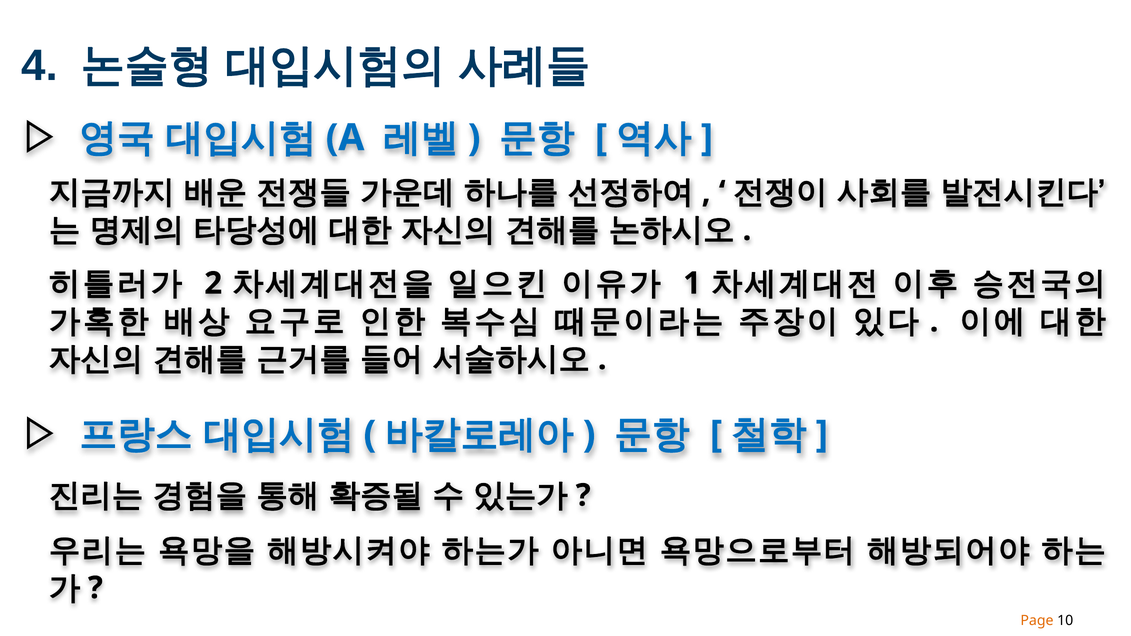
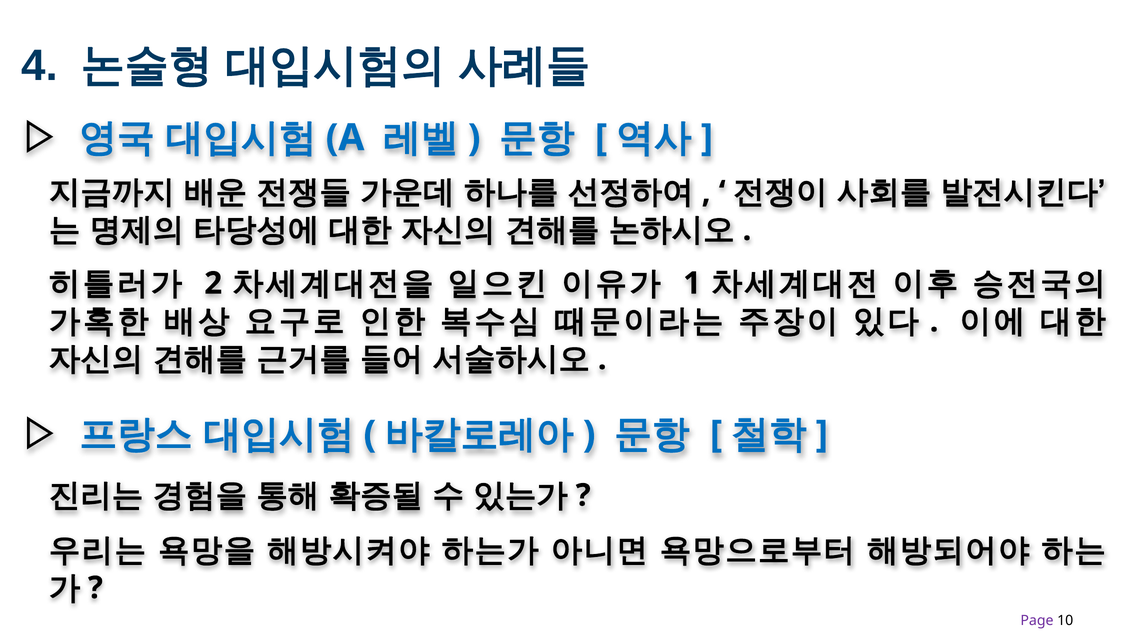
Page colour: orange -> purple (1037, 621)
